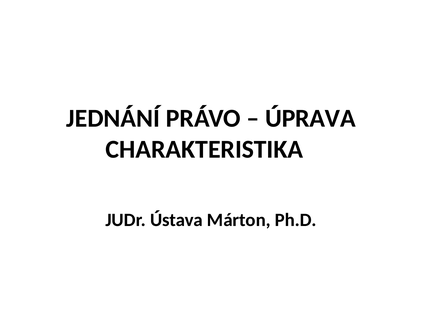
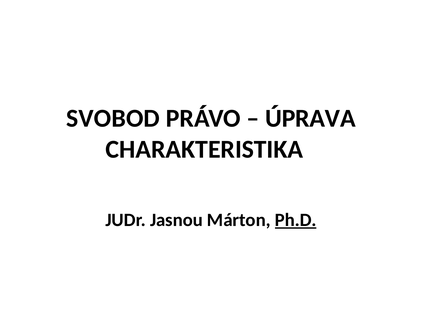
JEDNÁNÍ: JEDNÁNÍ -> SVOBOD (113, 119)
Ústava: Ústava -> Jasnou (176, 220)
Ph.D underline: none -> present (296, 220)
